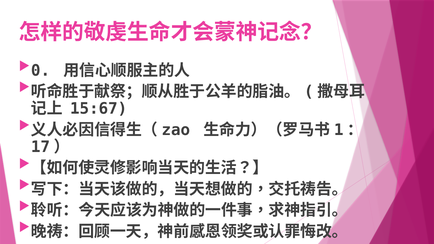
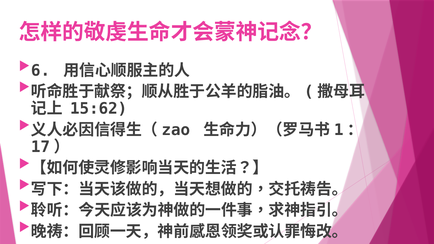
0: 0 -> 6 (41, 71)
15:67: 15:67 -> 15:62 (99, 109)
